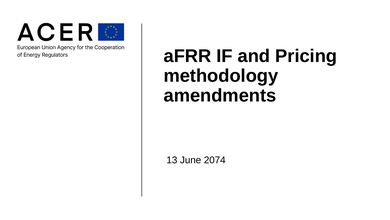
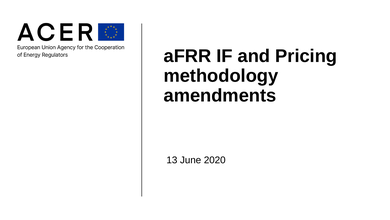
2074: 2074 -> 2020 (215, 160)
